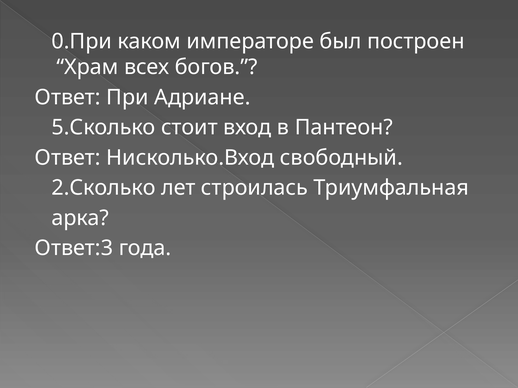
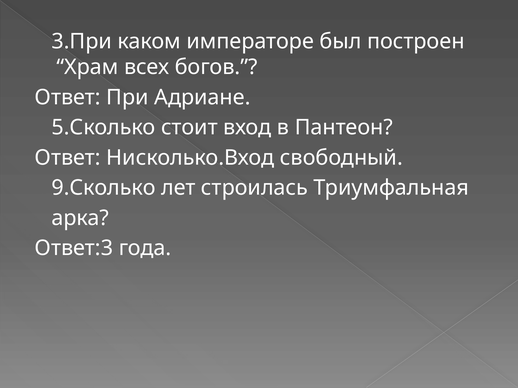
0.При: 0.При -> 3.При (82, 41)
2.Сколько: 2.Сколько -> 9.Сколько (104, 188)
